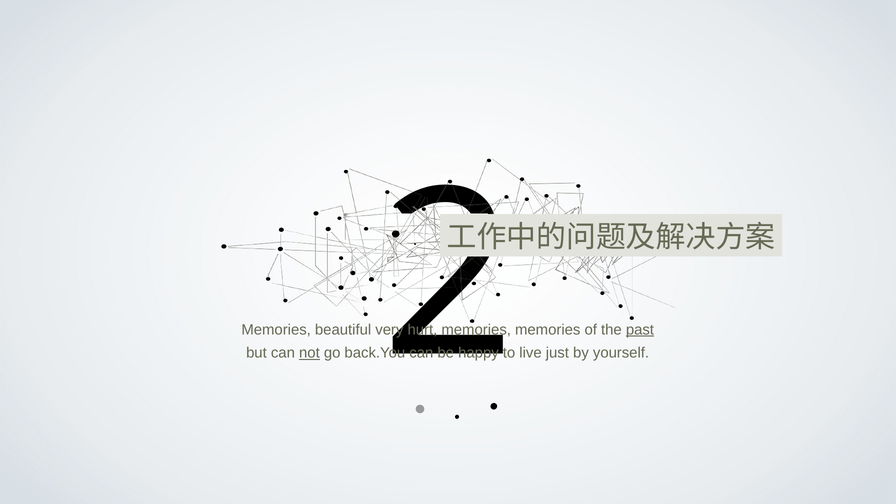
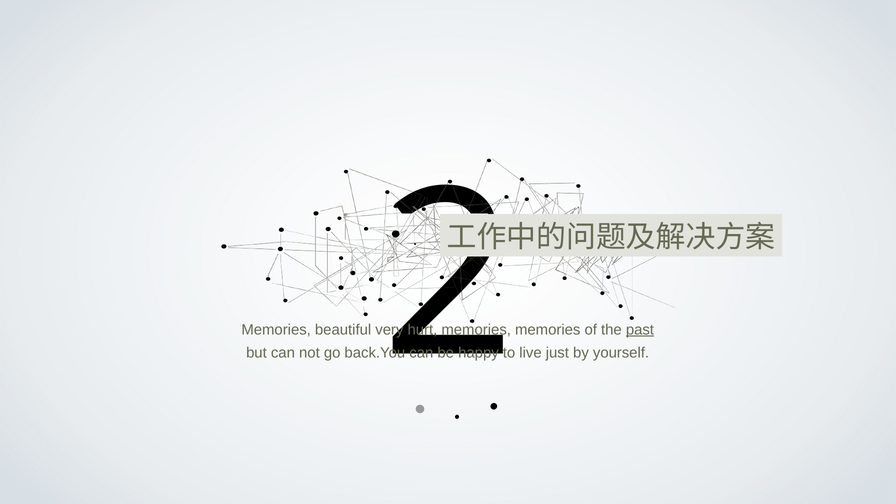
not underline: present -> none (309, 353)
